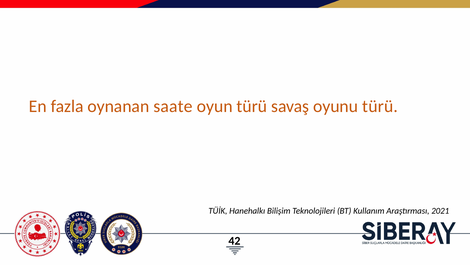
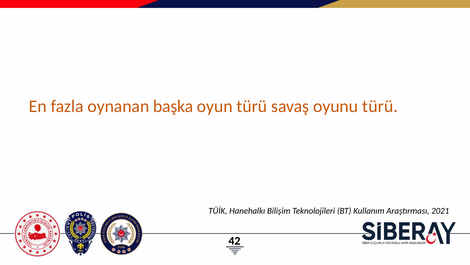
saate: saate -> başka (173, 106)
